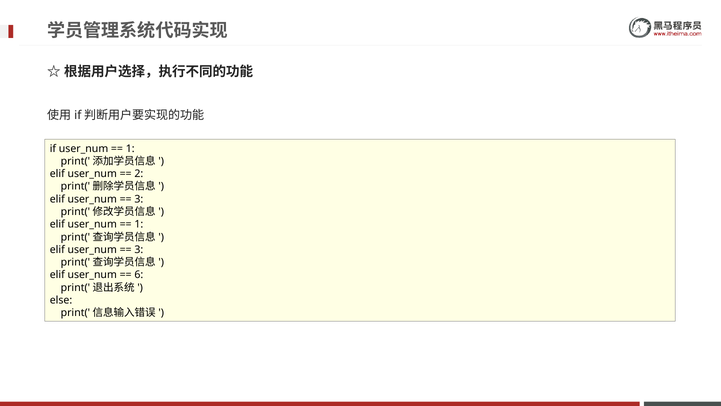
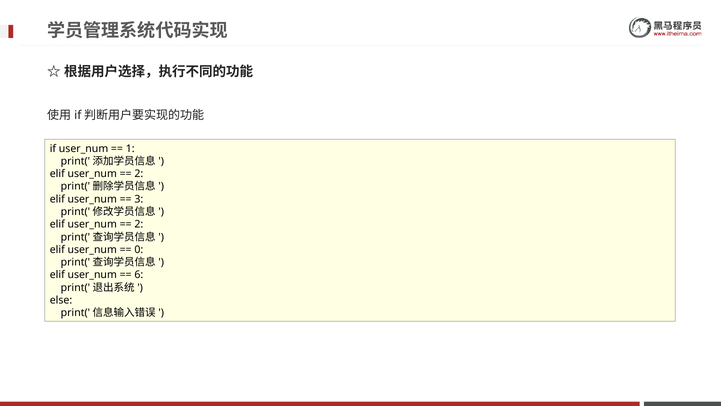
1: 1 -> 2 (139, 224)
3: 3 -> 0 (139, 249)
